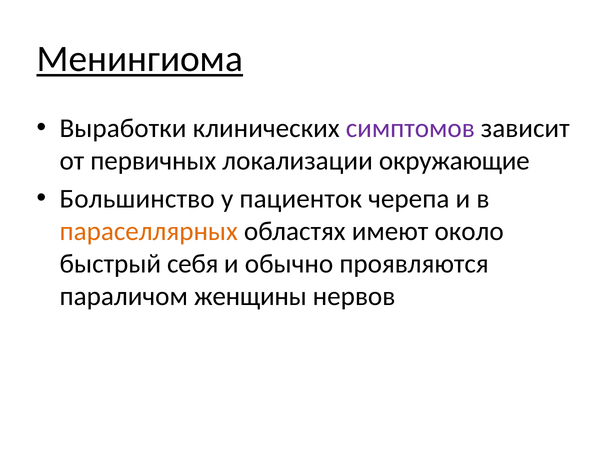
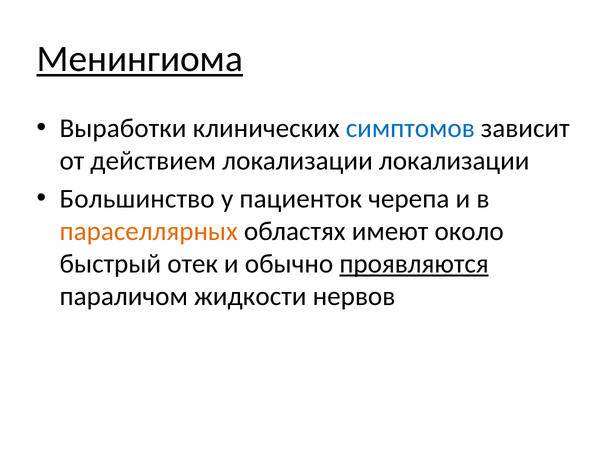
симптомов colour: purple -> blue (410, 128)
первичных: первичных -> действием (153, 161)
локализации окружающие: окружающие -> локализации (454, 161)
себя: себя -> отек (193, 264)
проявляются underline: none -> present (414, 264)
женщины: женщины -> жидкости (250, 297)
